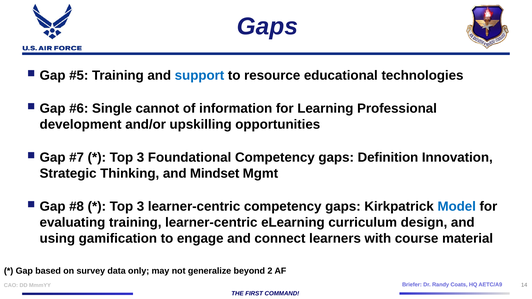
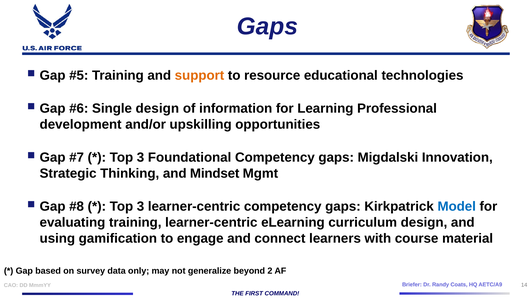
support colour: blue -> orange (199, 76)
Single cannot: cannot -> design (157, 109)
Definition: Definition -> Migdalski (388, 158)
